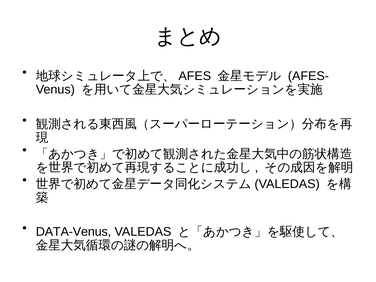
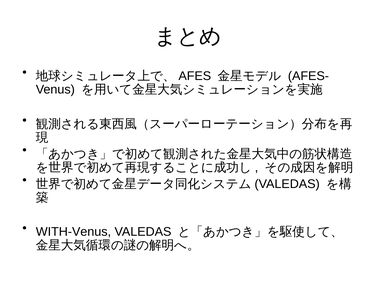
DATA-Venus: DATA-Venus -> WITH-Venus (73, 232)
